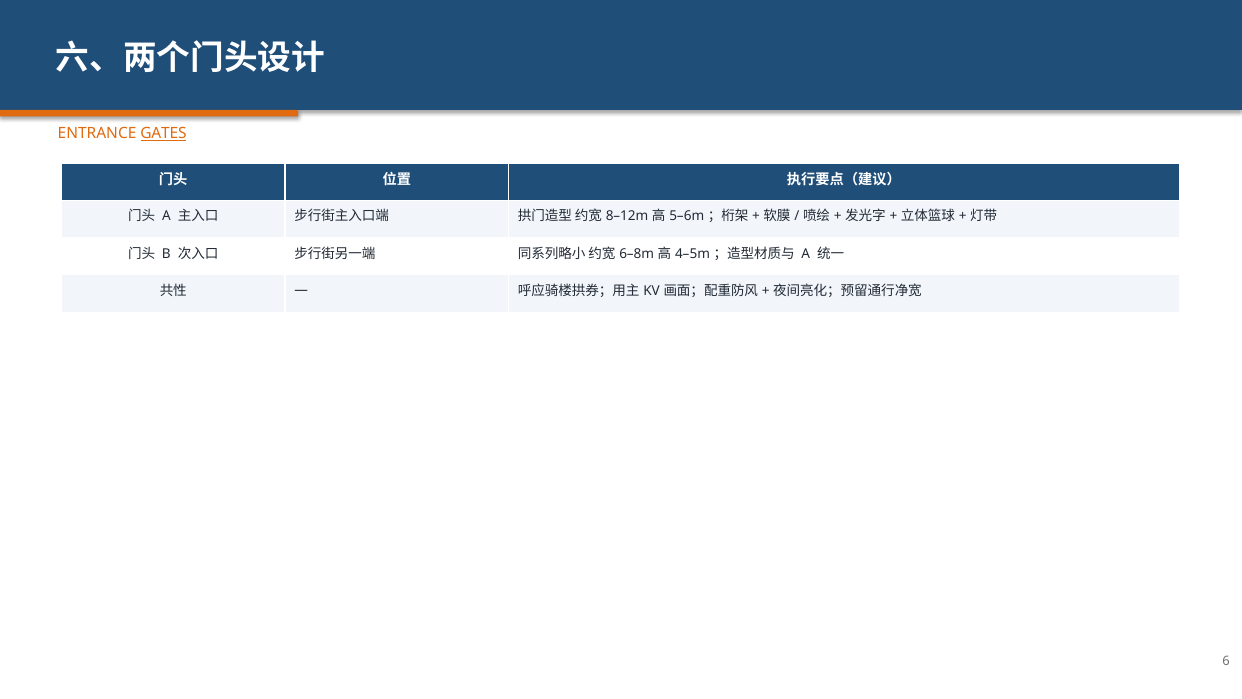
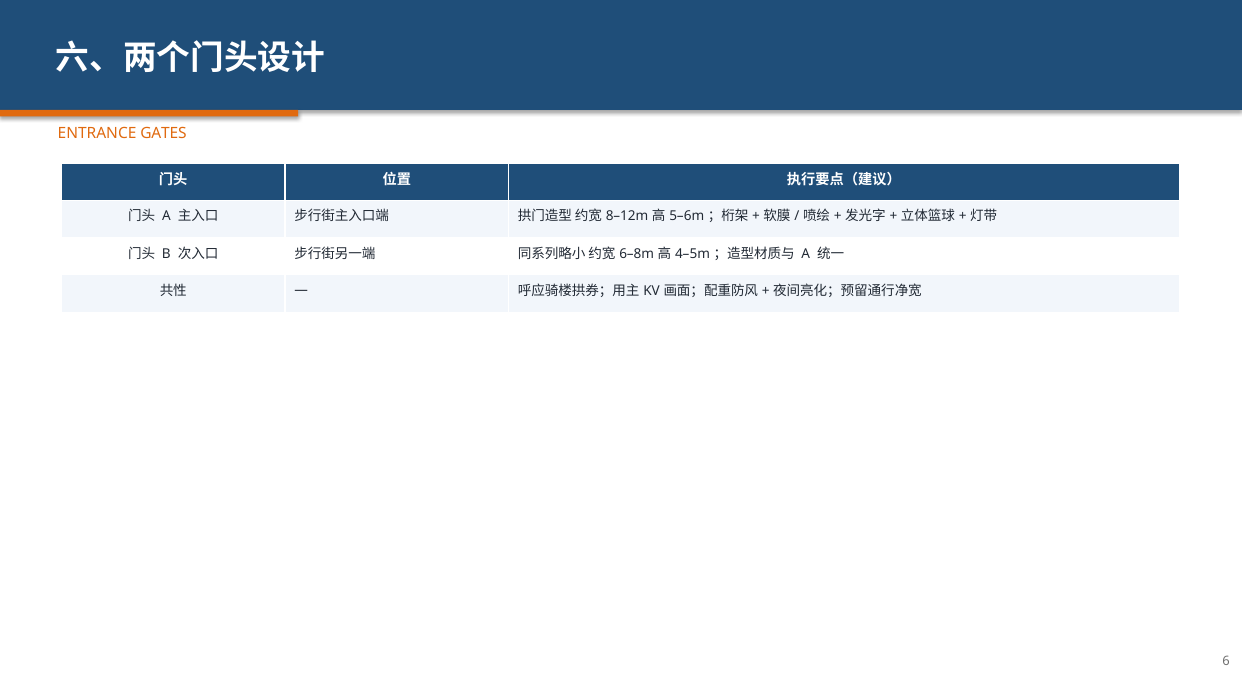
GATES underline: present -> none (163, 133)
